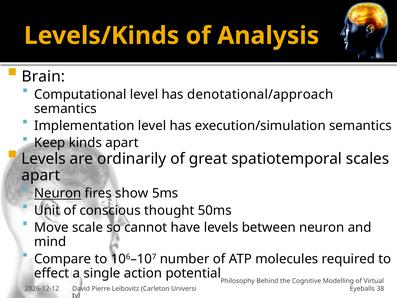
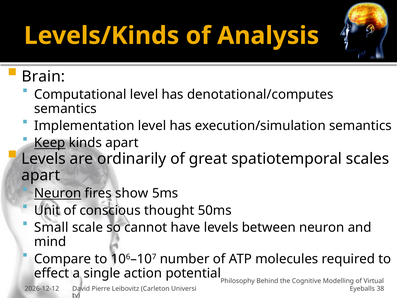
denotational/approach: denotational/approach -> denotational/computes (260, 94)
Keep underline: none -> present (50, 143)
Move: Move -> Small (51, 227)
